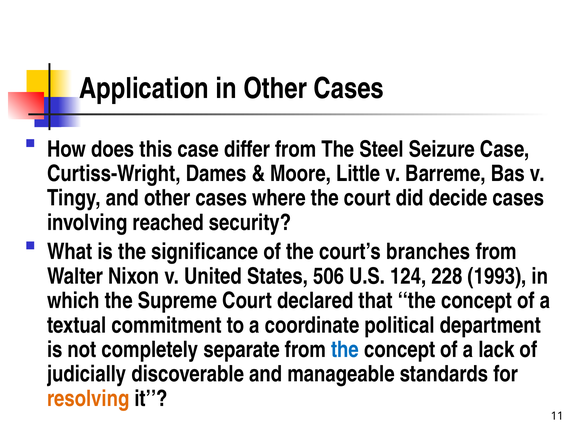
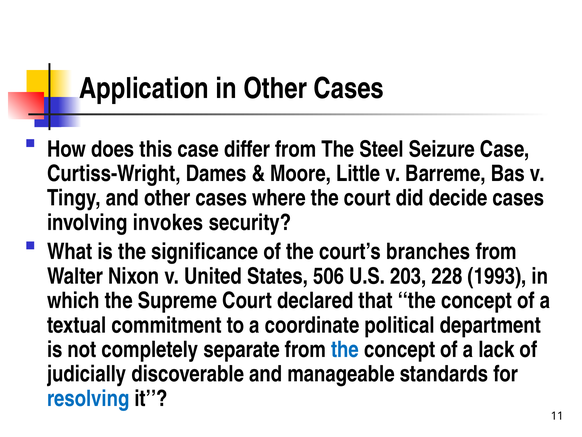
reached: reached -> invokes (168, 222)
124: 124 -> 203 (408, 276)
resolving colour: orange -> blue (88, 398)
